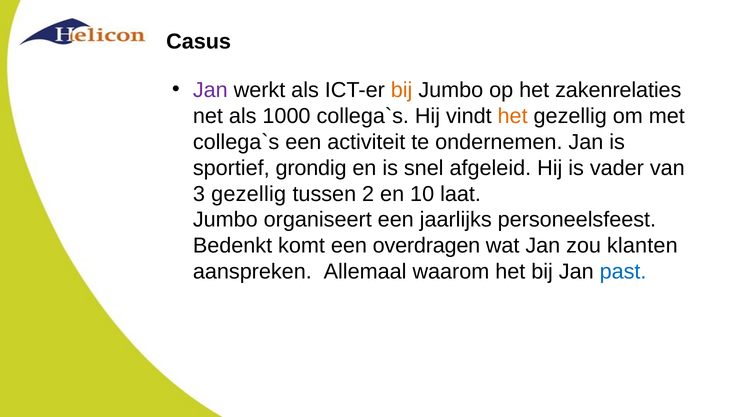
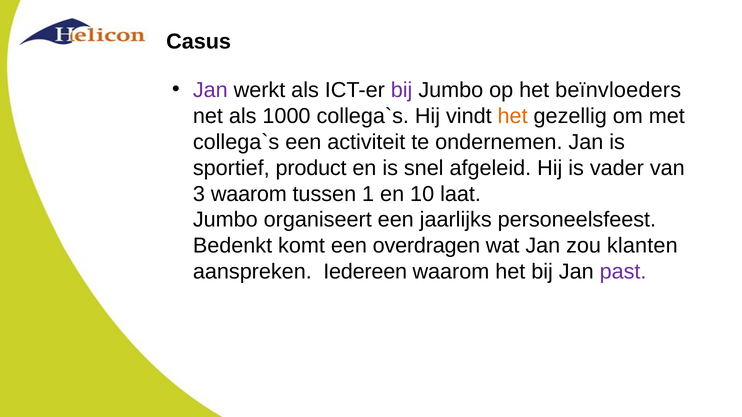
bij colour: orange -> purple (402, 90)
zakenrelaties: zakenrelaties -> beïnvloeders (618, 90)
grondig: grondig -> product (311, 168)
3 gezellig: gezellig -> waarom (249, 194)
2: 2 -> 1 (368, 194)
Allemaal: Allemaal -> Iedereen (365, 272)
past colour: blue -> purple (623, 272)
